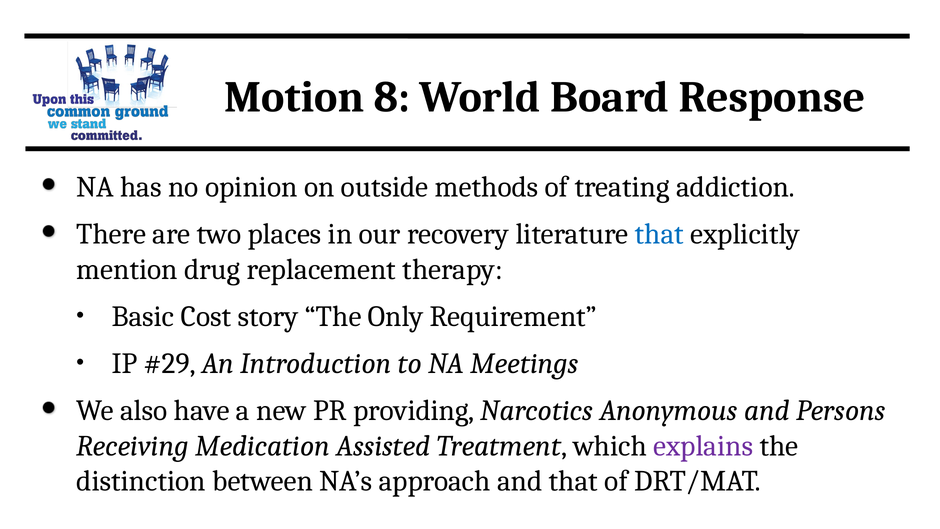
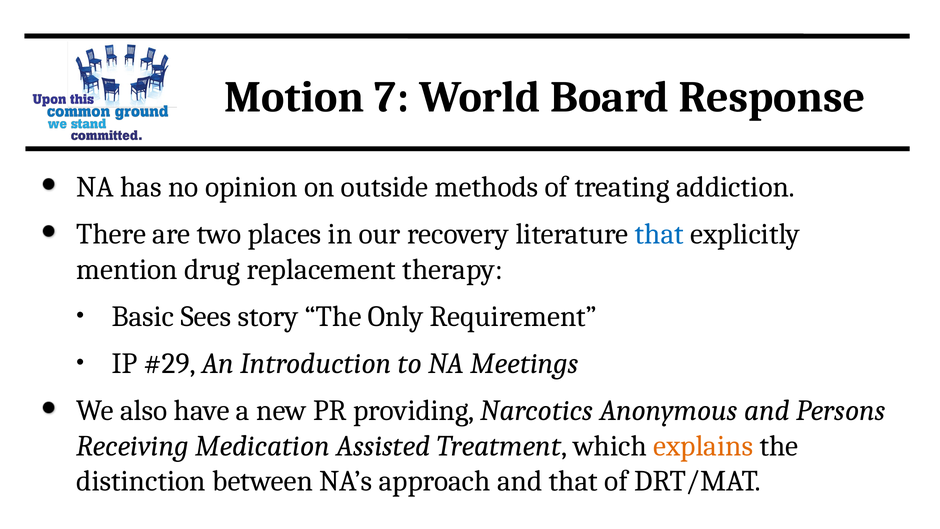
8: 8 -> 7 (392, 97)
Cost: Cost -> Sees (206, 316)
explains colour: purple -> orange (703, 446)
